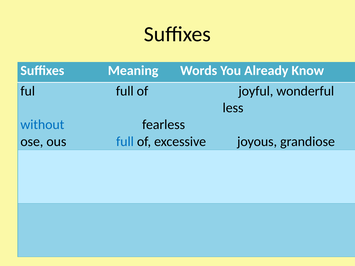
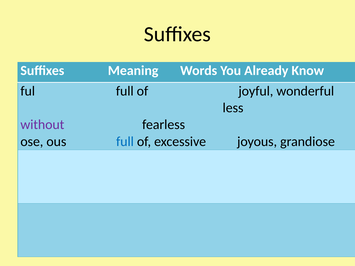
without colour: blue -> purple (42, 125)
